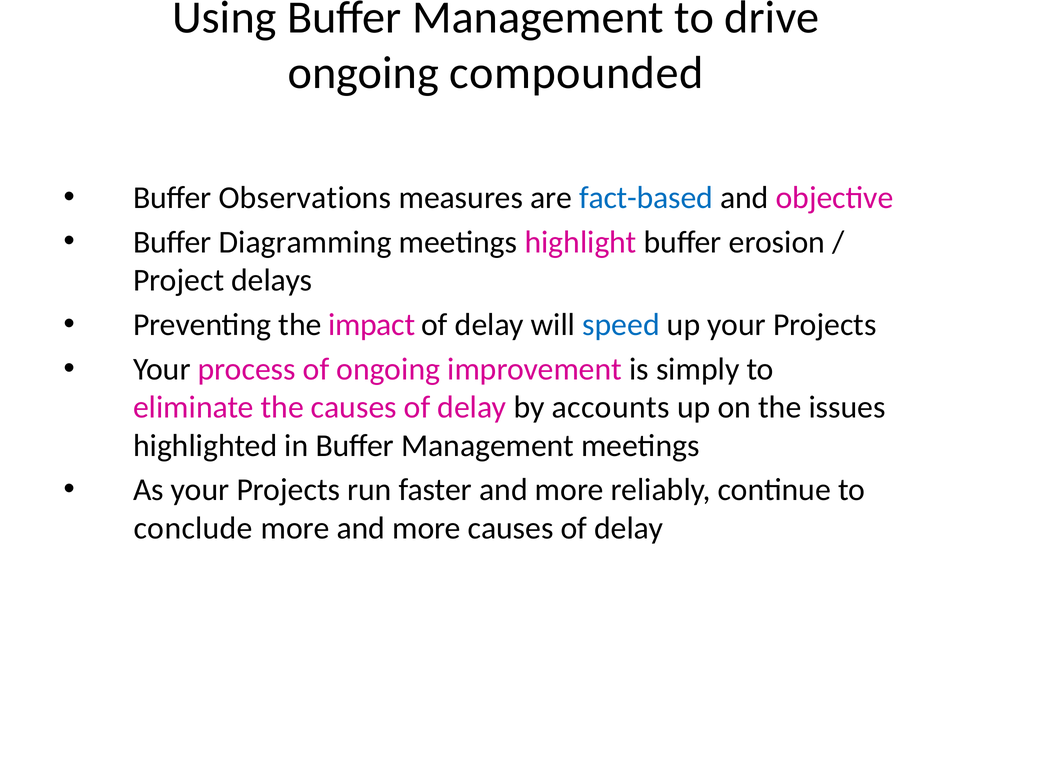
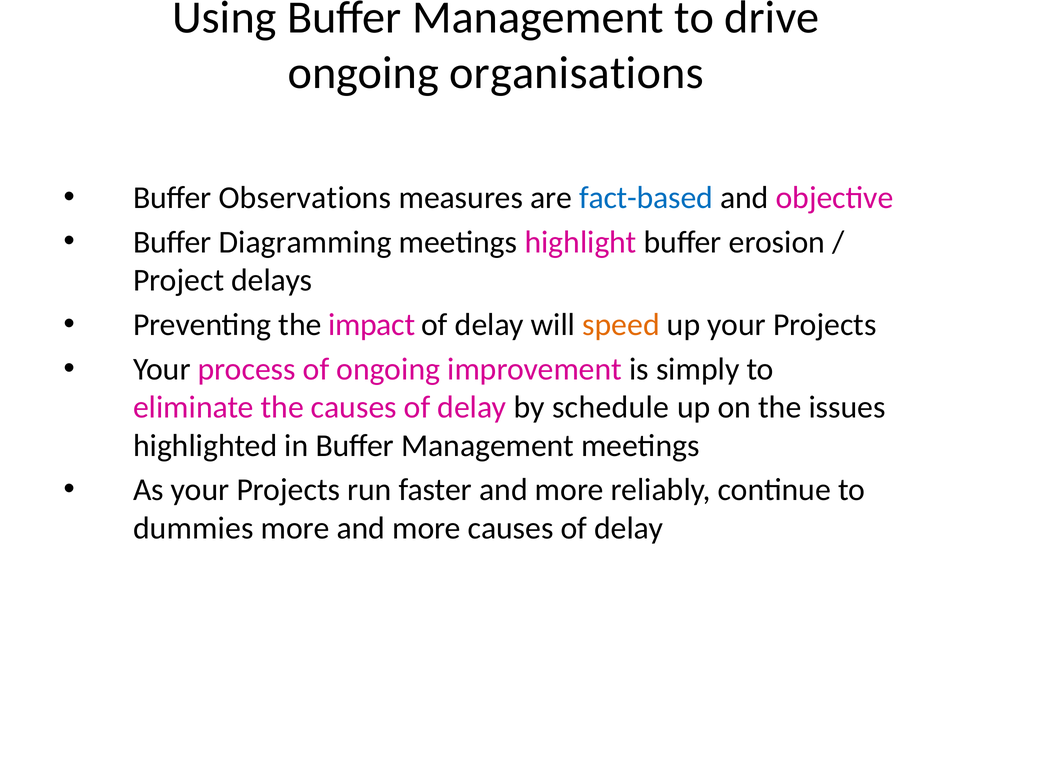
compounded: compounded -> organisations (577, 73)
speed colour: blue -> orange (621, 325)
accounts: accounts -> schedule (611, 407)
conclude: conclude -> dummies (193, 528)
